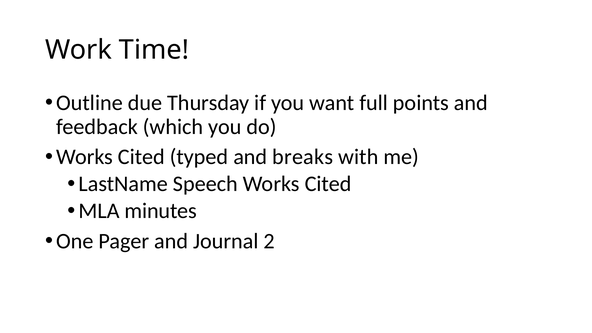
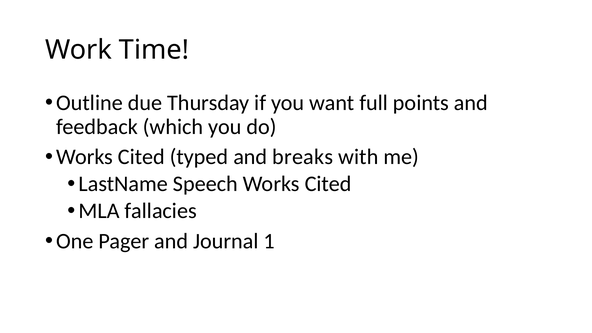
minutes: minutes -> fallacies (161, 211)
2: 2 -> 1 (269, 241)
